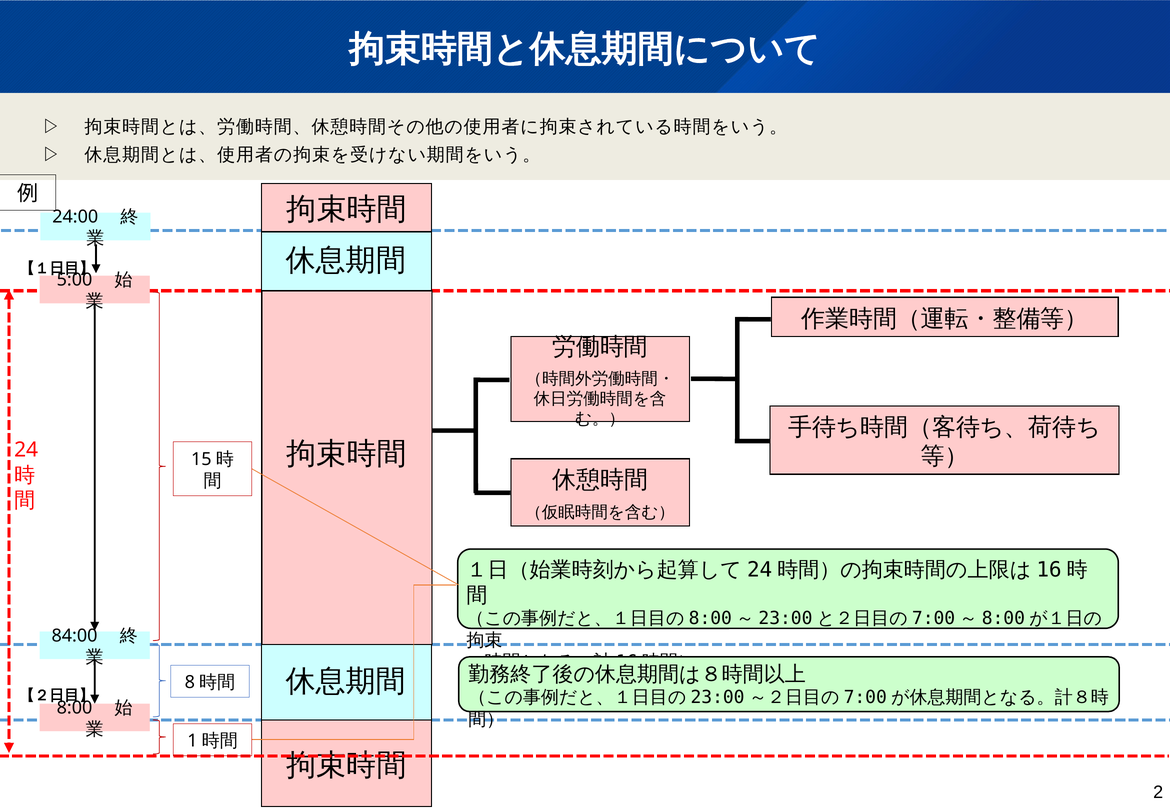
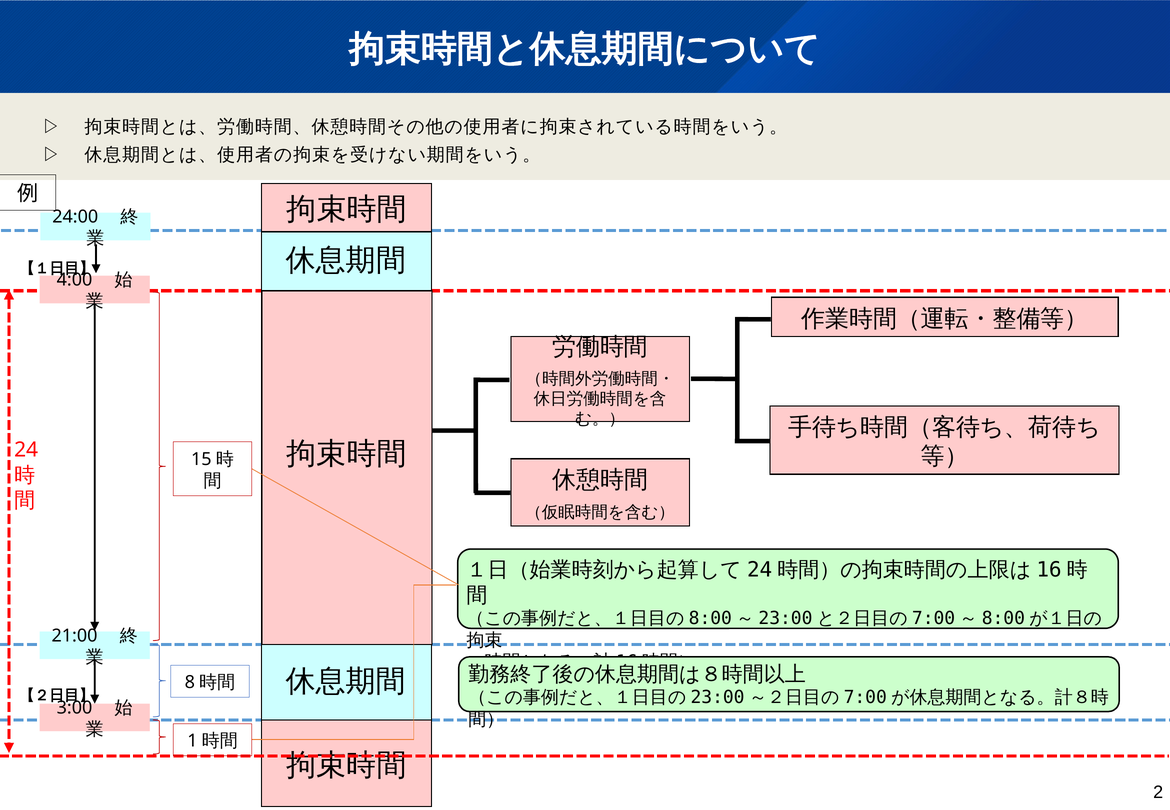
5:00: 5:00 -> 4:00 (75, 280)
84:00: 84:00 -> 21:00 (75, 636)
8:00: 8:00 -> 3:00 (75, 708)
